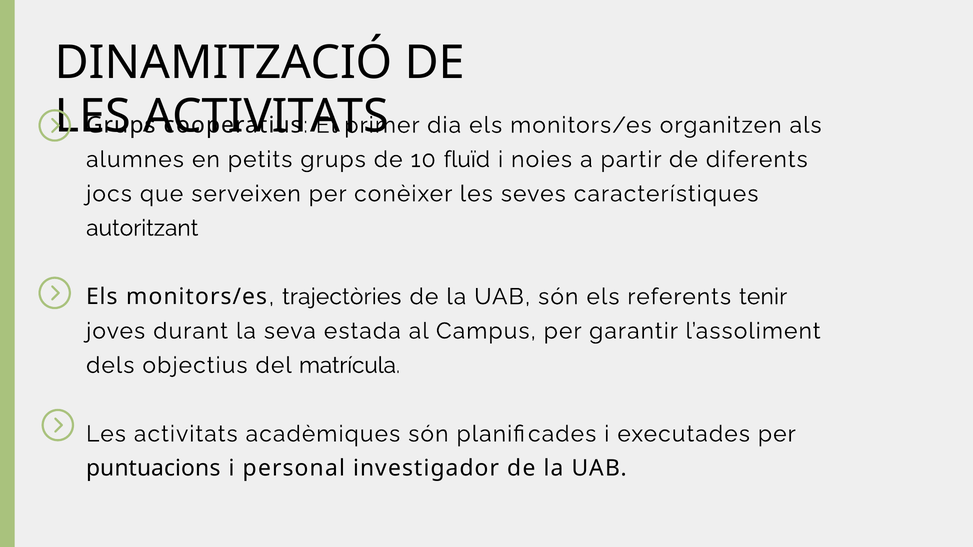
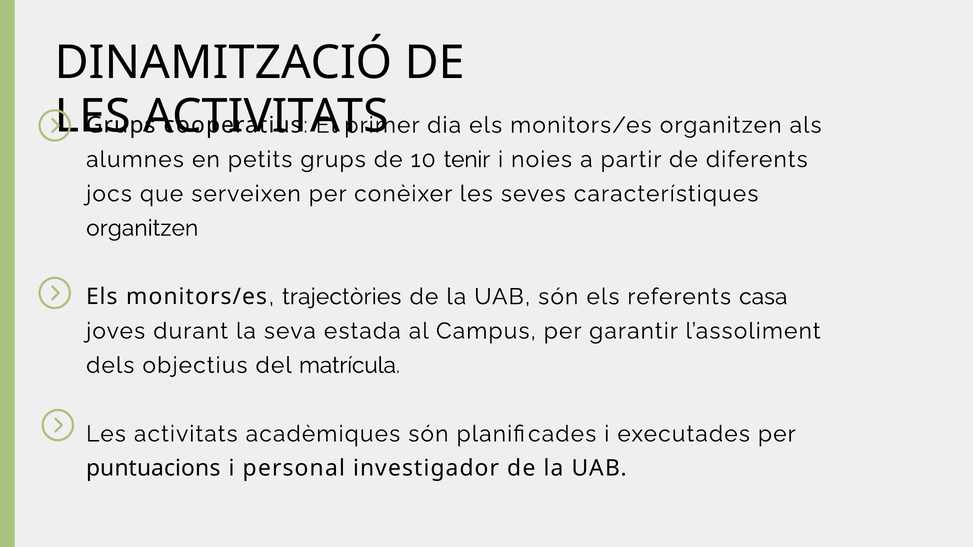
fluïd: fluïd -> tenir (467, 160)
autoritzant: autoritzant -> organitzen (142, 228)
tenir: tenir -> casa (763, 297)
